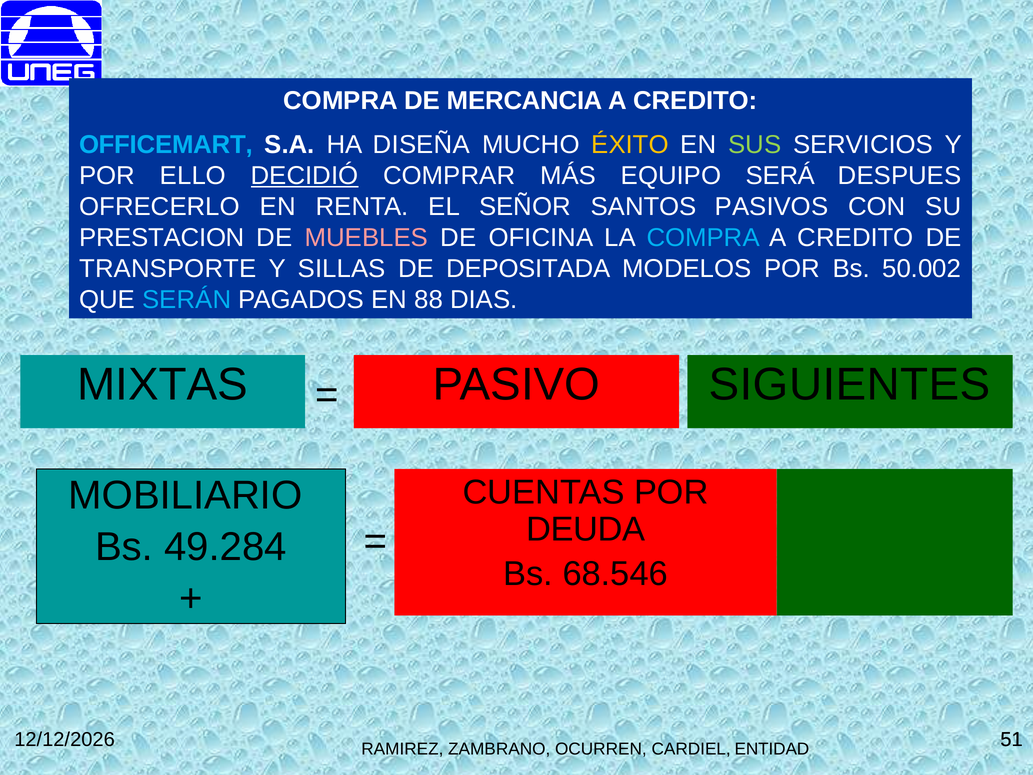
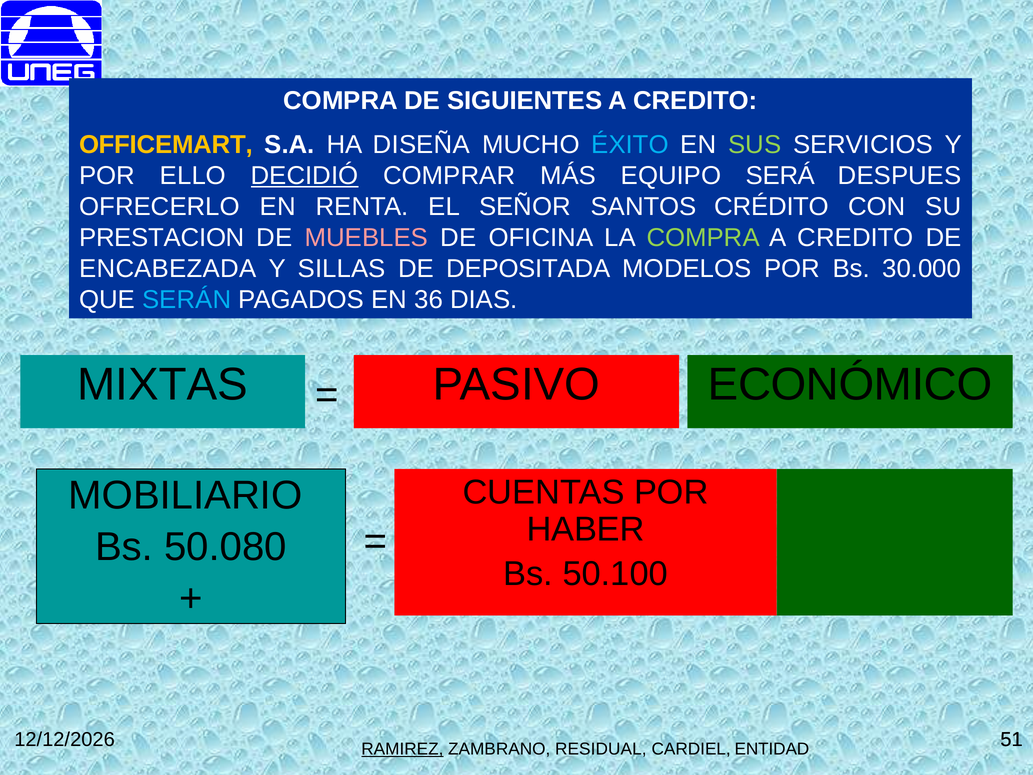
MERCANCIA: MERCANCIA -> SIGUIENTES (525, 101)
OFFICEMART colour: light blue -> yellow (166, 144)
ÉXITO colour: yellow -> light blue (630, 144)
PASIVOS: PASIVOS -> CRÉDITO (772, 206)
COMPRA colour: light blue -> light green (703, 237)
TRANSPORTE: TRANSPORTE -> ENCABEZADA (168, 268)
50.002: 50.002 -> 30.000 (922, 268)
88: 88 -> 36 (429, 299)
SIGUIENTES: SIGUIENTES -> ECONÓMICO (850, 385)
DEUDA: DEUDA -> HABER (586, 529)
49.284: 49.284 -> 50.080 (225, 547)
68.546: 68.546 -> 50.100 (615, 573)
RAMIREZ underline: none -> present (402, 749)
OCURREN: OCURREN -> RESIDUAL (601, 749)
